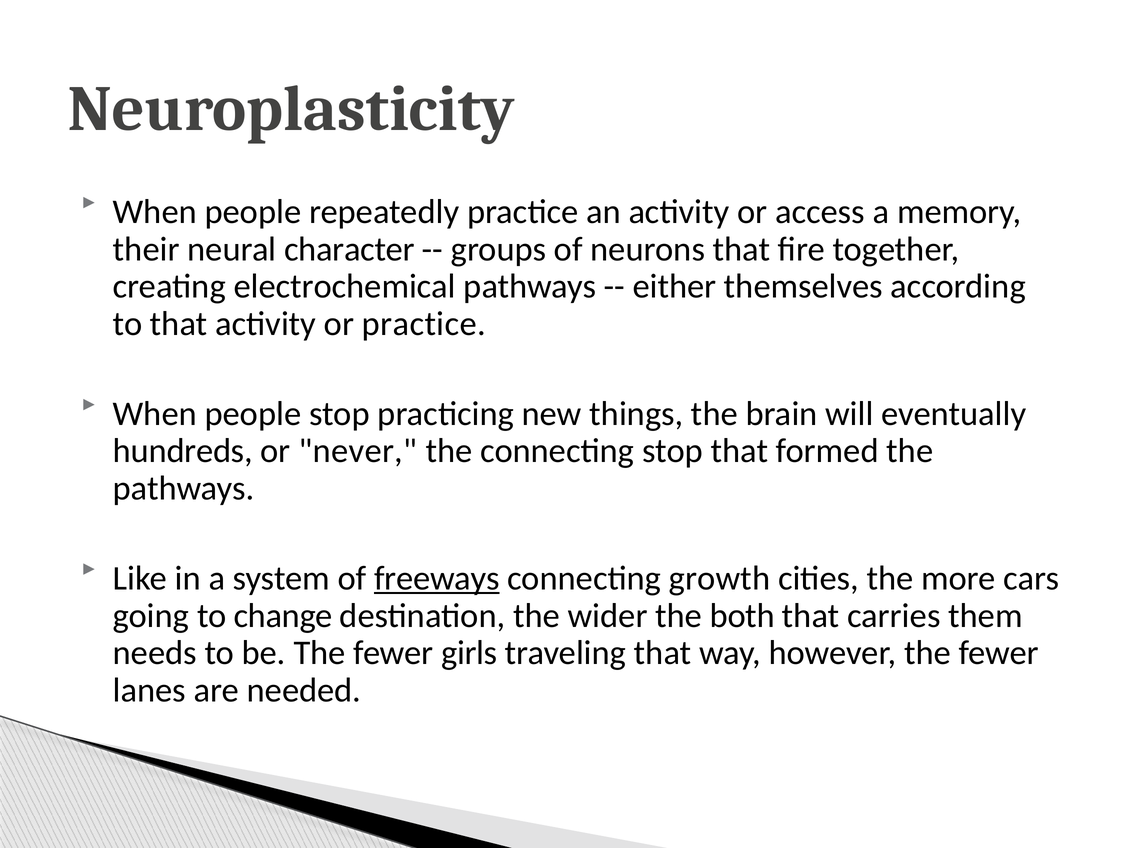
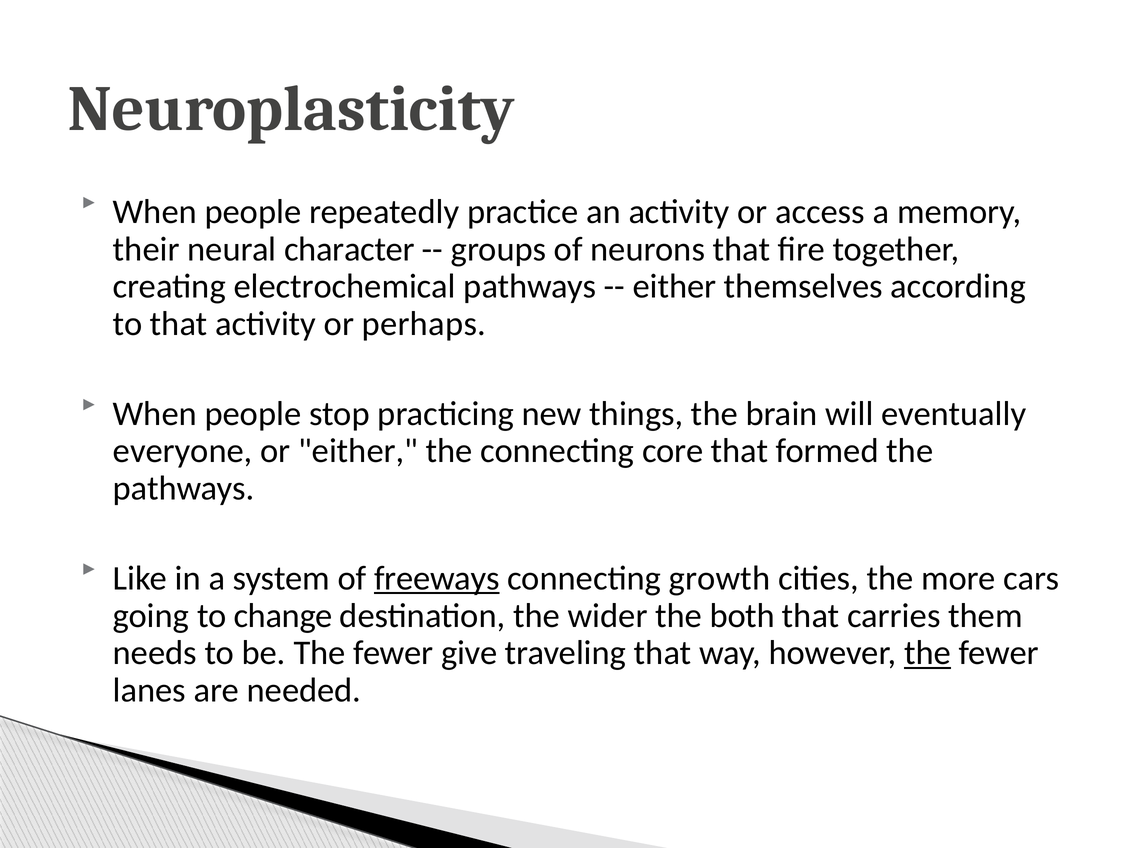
or practice: practice -> perhaps (424, 324)
hundreds: hundreds -> everyone (183, 451)
or never: never -> either (358, 451)
connecting stop: stop -> core (673, 451)
girls: girls -> give (469, 653)
the underline: none -> present (928, 653)
